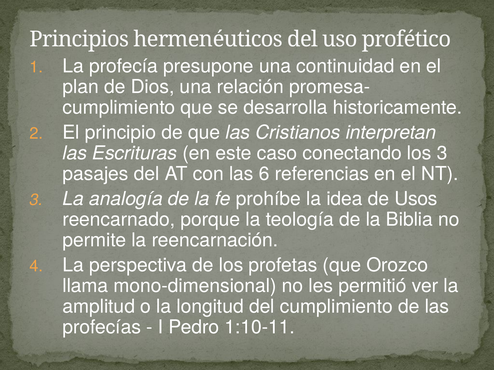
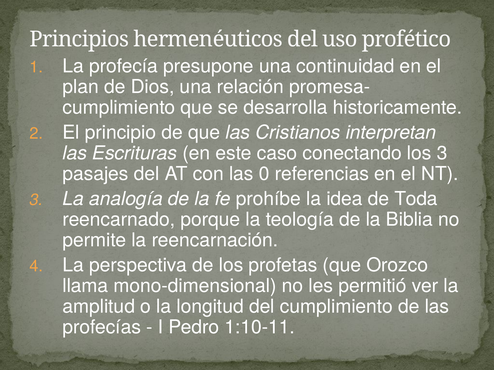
6: 6 -> 0 (264, 174)
Usos: Usos -> Toda (416, 199)
